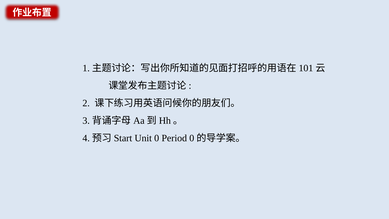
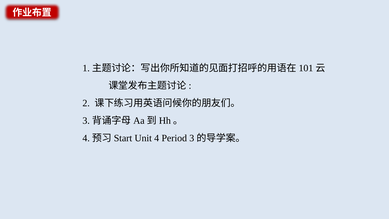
Unit 0: 0 -> 4 (157, 138)
Period 0: 0 -> 3 (192, 138)
